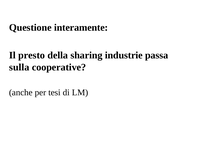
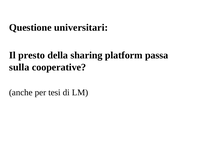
interamente: interamente -> universitari (81, 28)
industrie: industrie -> platform (124, 55)
